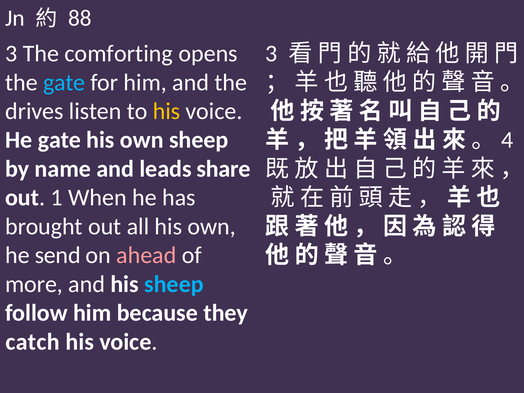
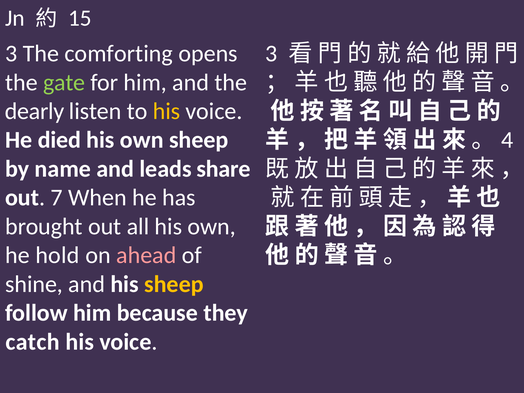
88: 88 -> 15 (80, 18)
gate colour: light blue -> light green (64, 82)
drives: drives -> dearly (34, 111)
He gate: gate -> died (59, 140)
1: 1 -> 7 (57, 198)
send: send -> hold (57, 255)
more: more -> shine (34, 284)
sheep colour: light blue -> yellow (174, 284)
